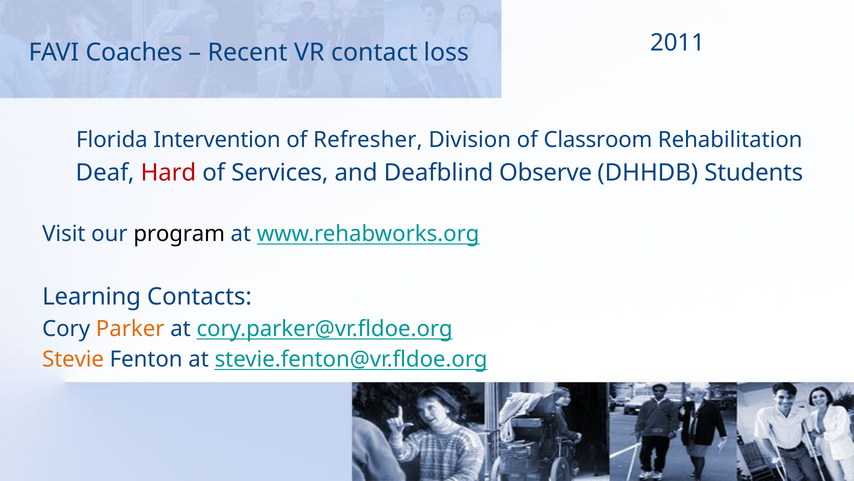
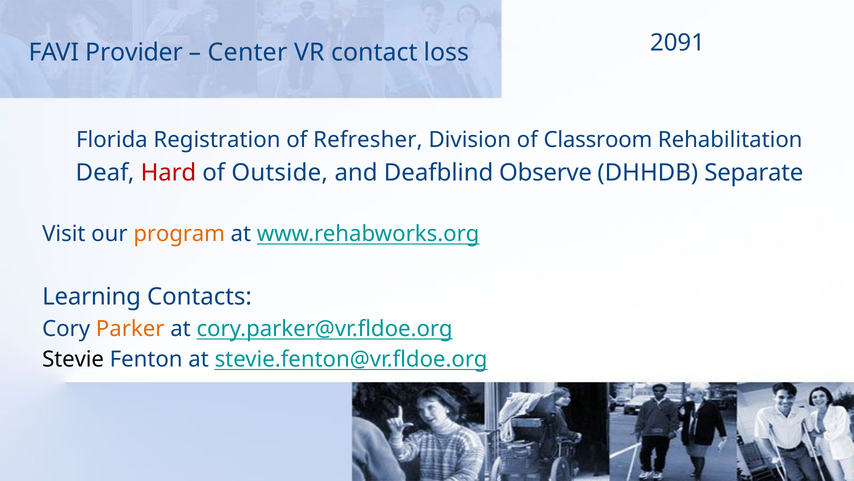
2011: 2011 -> 2091 (677, 43)
Coaches: Coaches -> Provider (134, 52)
Recent: Recent -> Center (248, 52)
Intervention: Intervention -> Registration (217, 140)
Services: Services -> Outside (280, 173)
Students: Students -> Separate (754, 173)
program colour: black -> orange (179, 234)
Stevie colour: orange -> black (73, 359)
